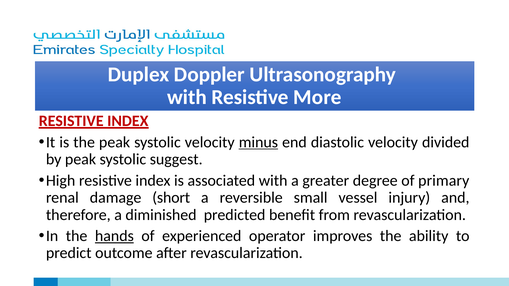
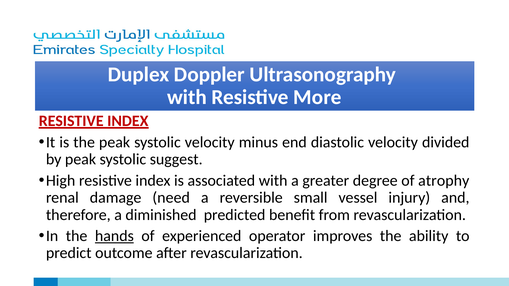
minus underline: present -> none (258, 142)
primary: primary -> atrophy (444, 181)
short: short -> need (171, 198)
